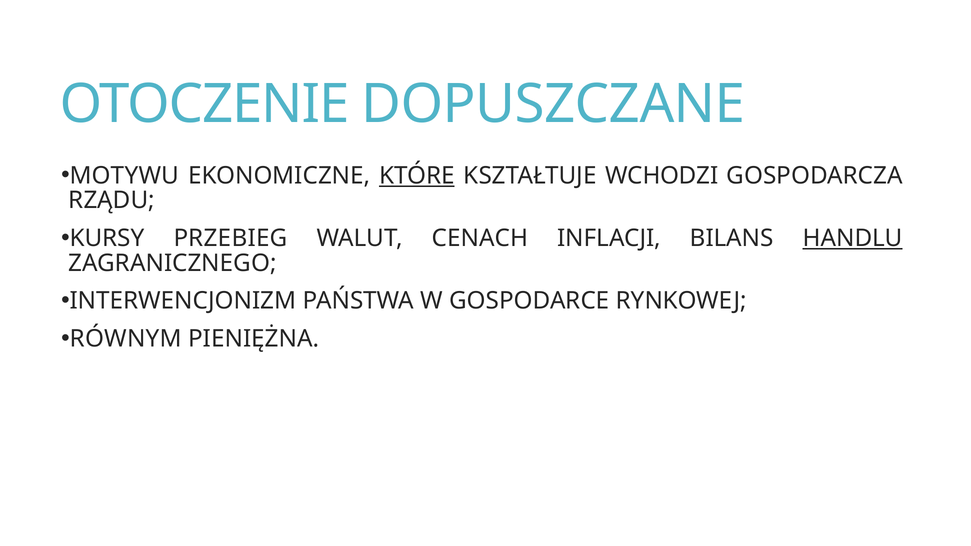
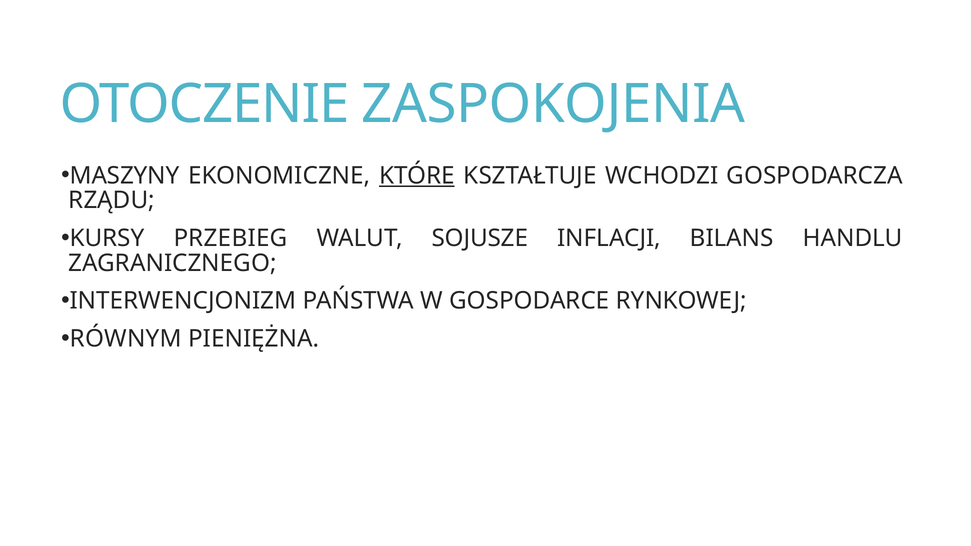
DOPUSZCZANE: DOPUSZCZANE -> ZASPOKOJENIA (553, 104)
MOTYWU: MOTYWU -> MASZYNY (125, 176)
CENACH: CENACH -> SOJUSZE (480, 238)
HANDLU underline: present -> none (853, 238)
